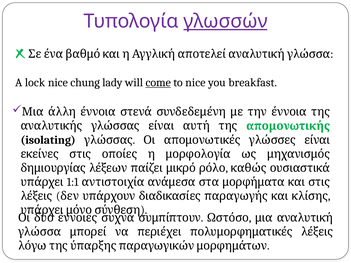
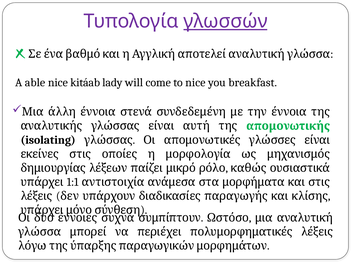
lock: lock -> able (35, 83)
chung: chung -> kitáab (85, 83)
come underline: present -> none (158, 83)
